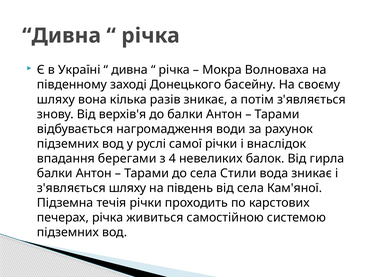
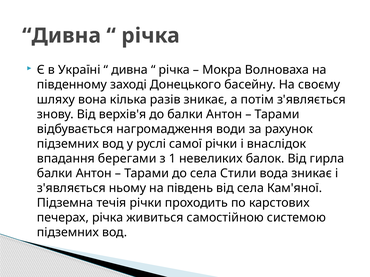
4: 4 -> 1 (172, 159)
з'являється шляху: шляху -> ньому (127, 188)
